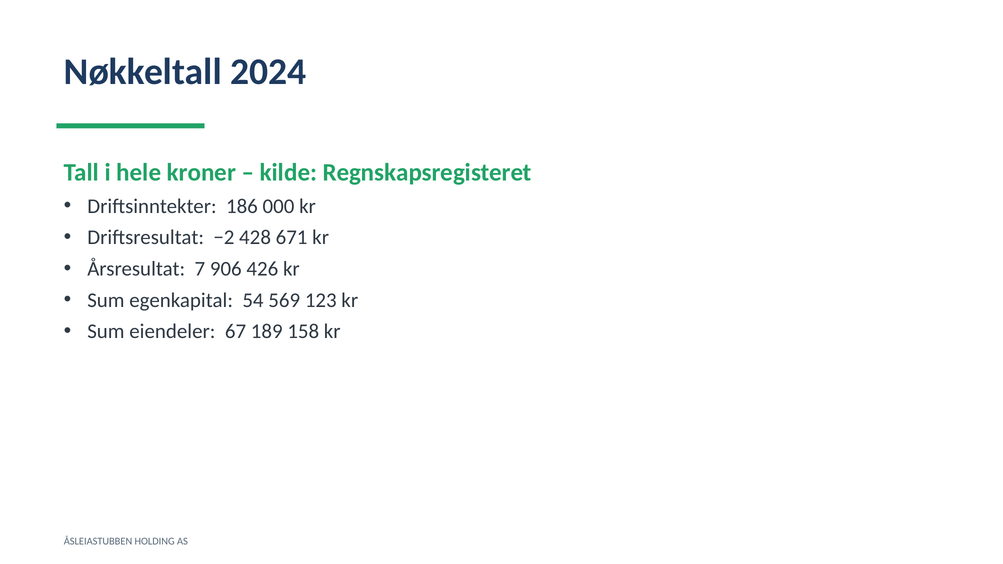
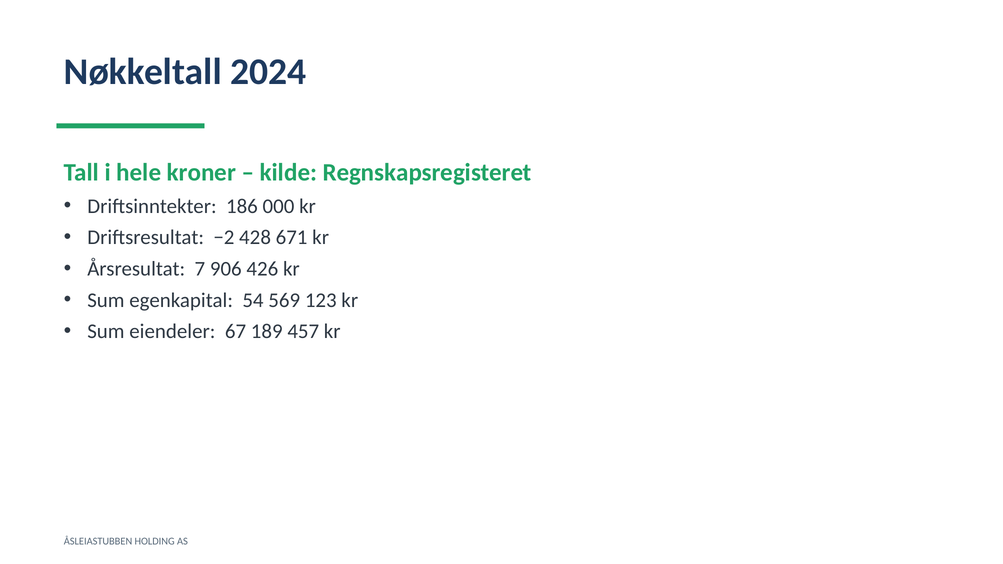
158: 158 -> 457 (303, 332)
